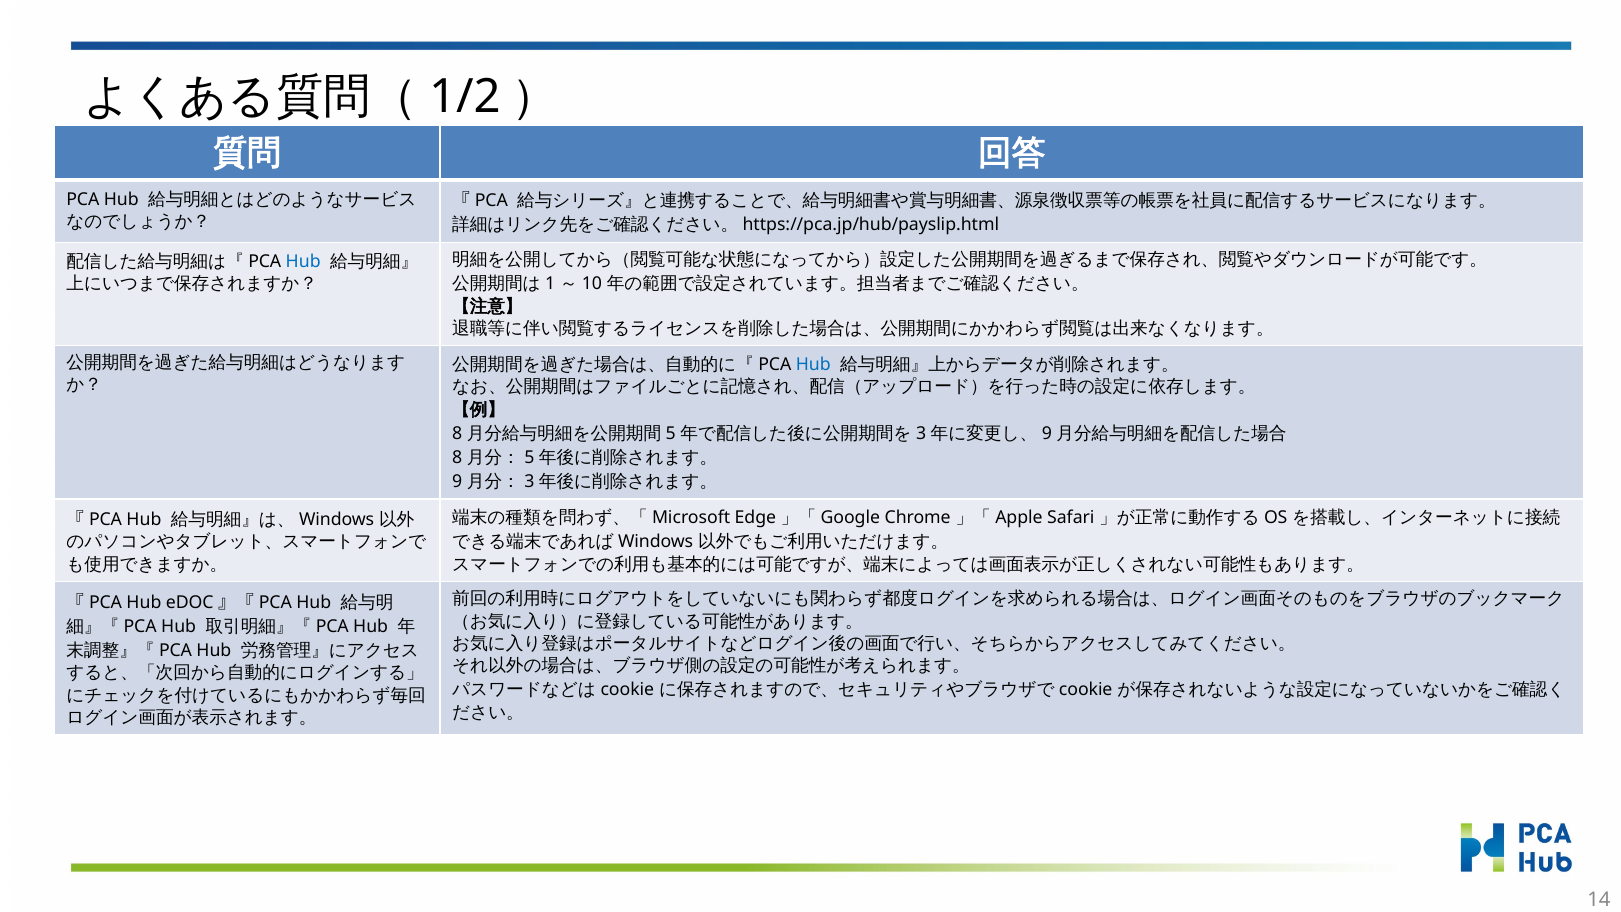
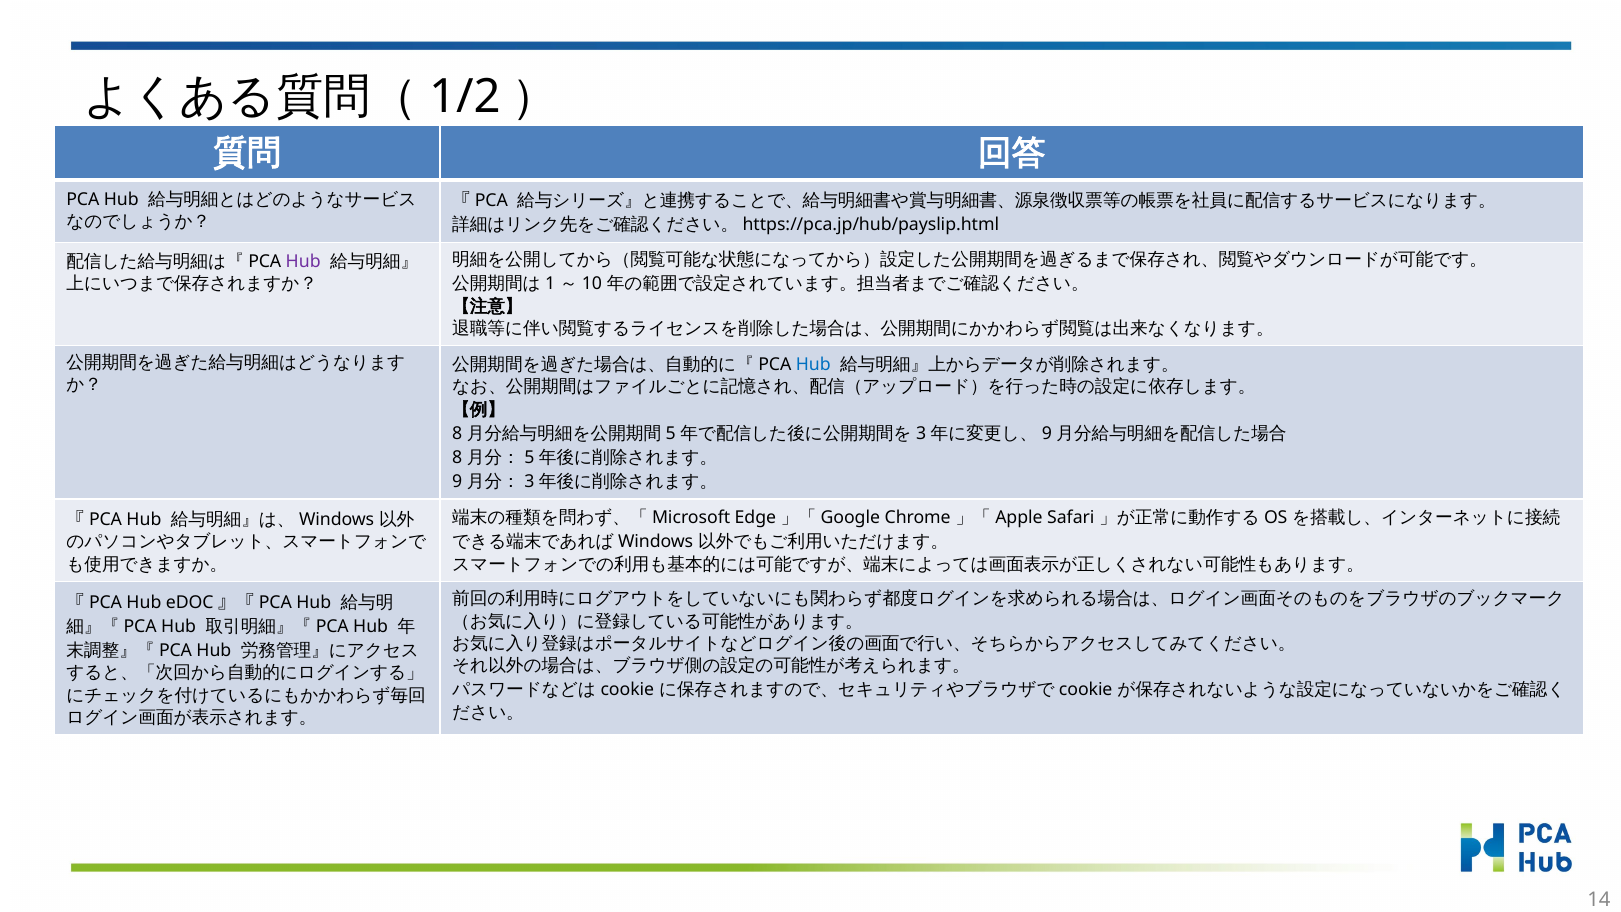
Hub colour: blue -> purple (303, 261)
